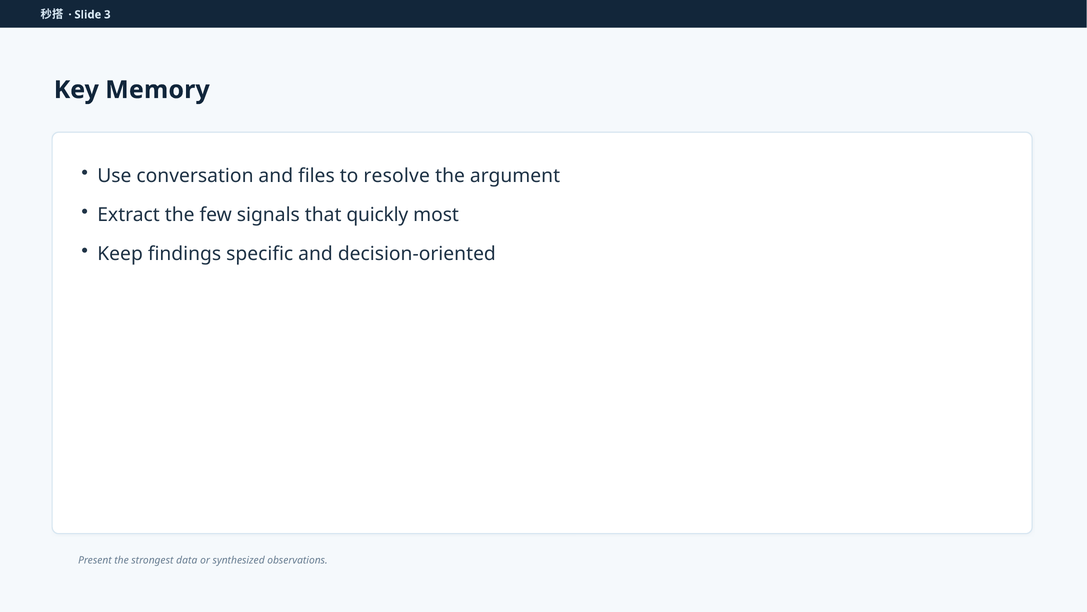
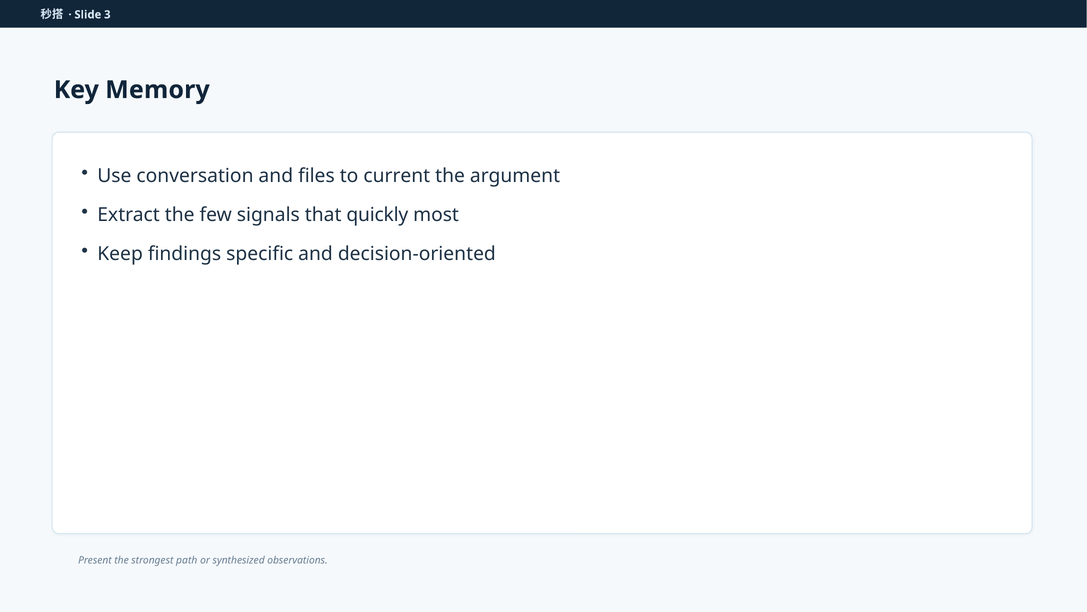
resolve: resolve -> current (397, 176)
data: data -> path (187, 560)
